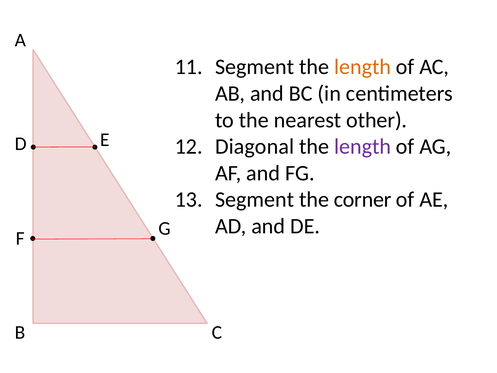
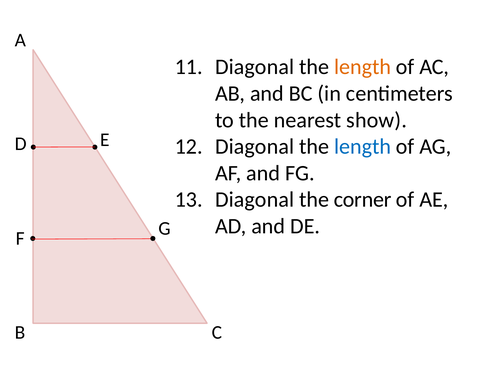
Segment: Segment -> Diagonal (255, 67)
other: other -> show (377, 120)
length colour: purple -> blue (363, 146)
Segment: Segment -> Diagonal (255, 200)
